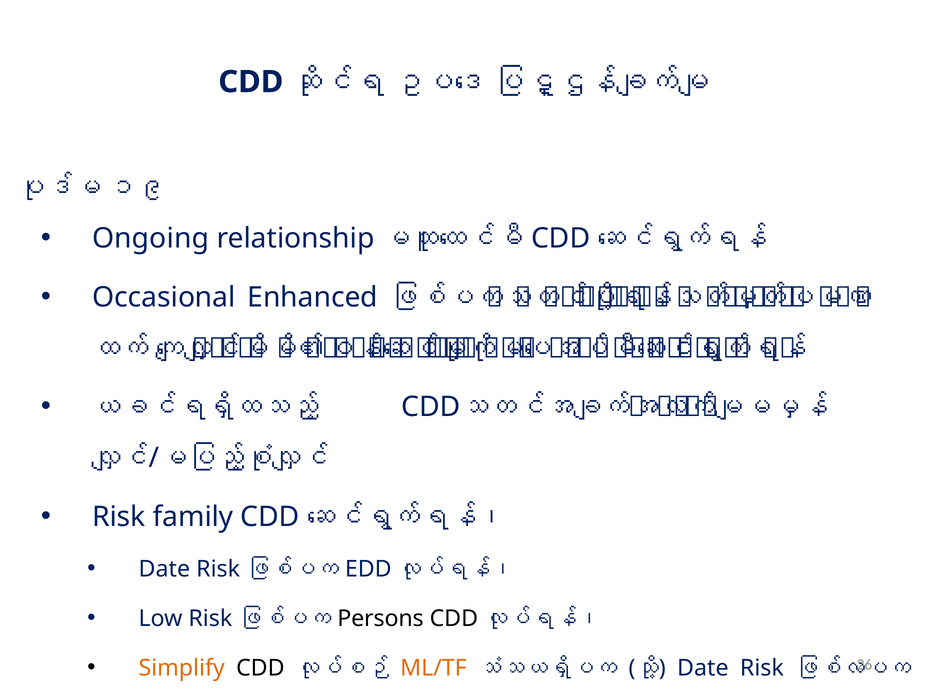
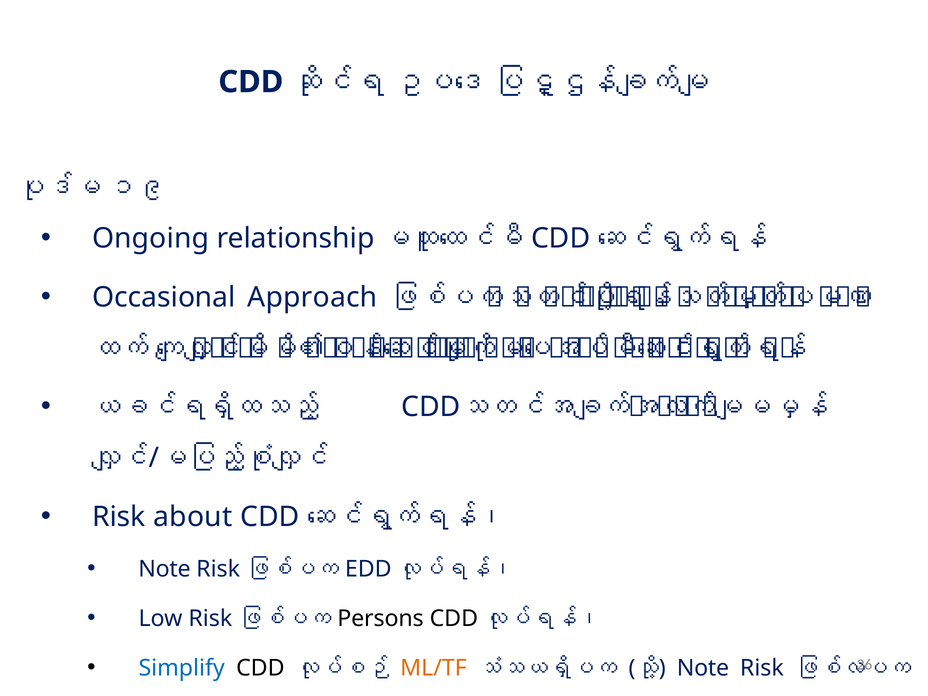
Enhanced: Enhanced -> Approach (312, 297)
family: family -> about (193, 517)
Date: Date -> Note (164, 569)
Simplify colour: orange -> blue (182, 668)
Date: Date -> Note (703, 668)
